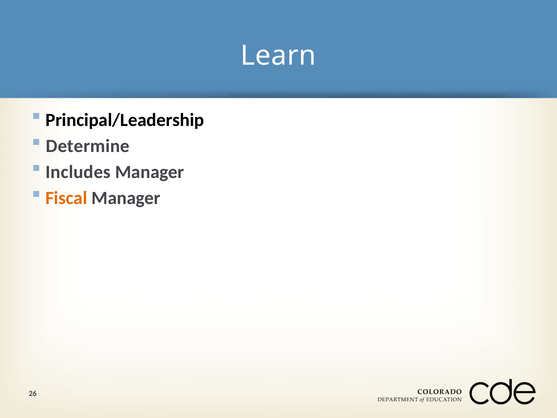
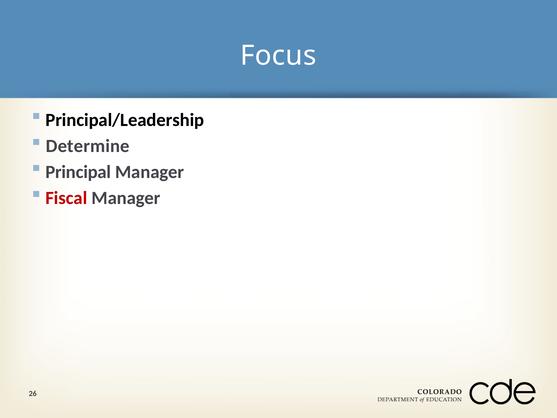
Learn: Learn -> Focus (278, 56)
Includes: Includes -> Principal (78, 172)
Fiscal colour: orange -> red (66, 198)
